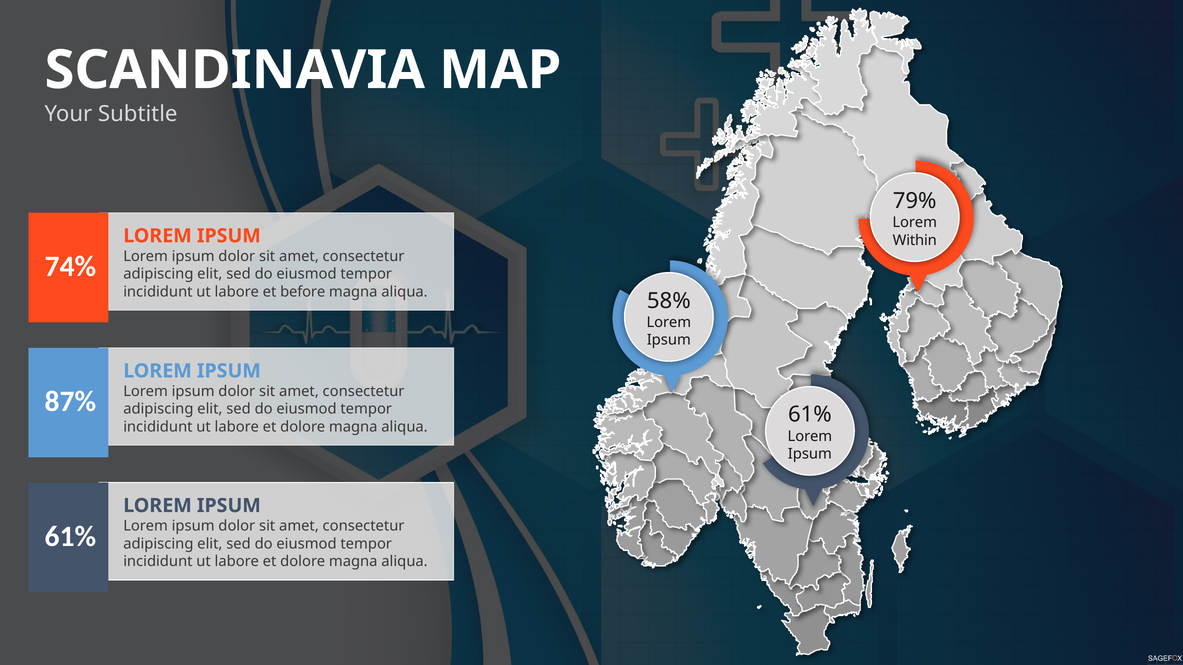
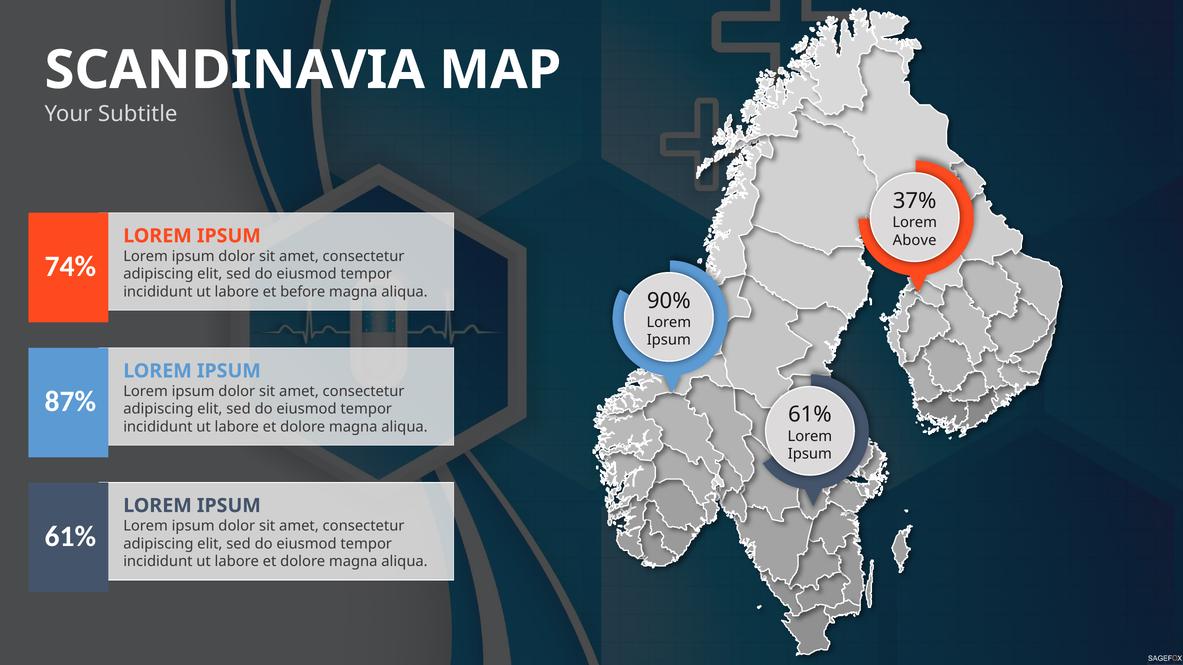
79%: 79% -> 37% (915, 201)
Within: Within -> Above (915, 240)
58%: 58% -> 90% (669, 301)
